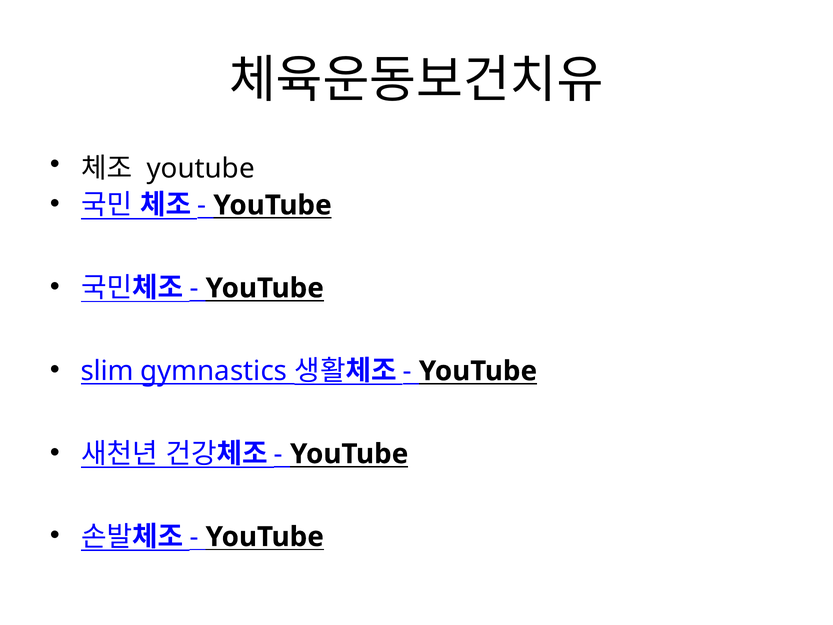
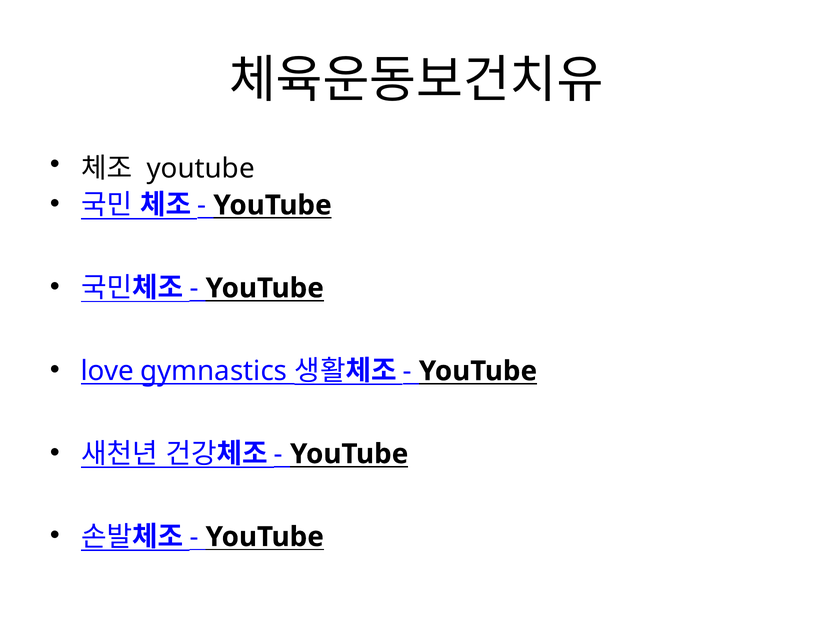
slim: slim -> love (107, 371)
